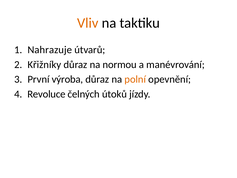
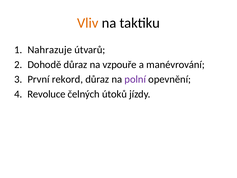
Křižníky: Křižníky -> Dohodě (44, 64)
normou: normou -> vzpouře (120, 64)
výroba: výroba -> rekord (67, 79)
polní colour: orange -> purple (135, 79)
